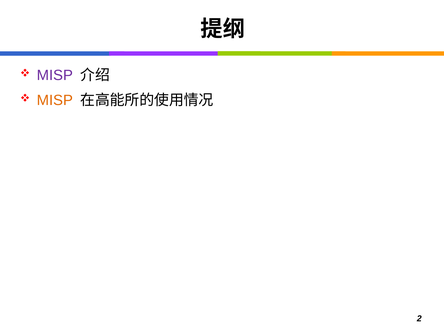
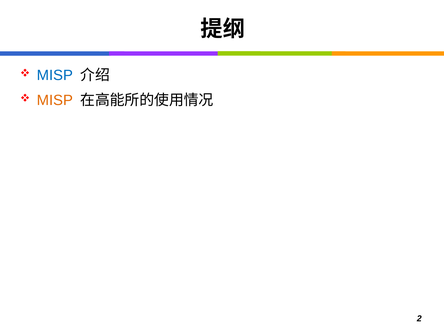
MISP colour: purple -> blue (55, 75)
